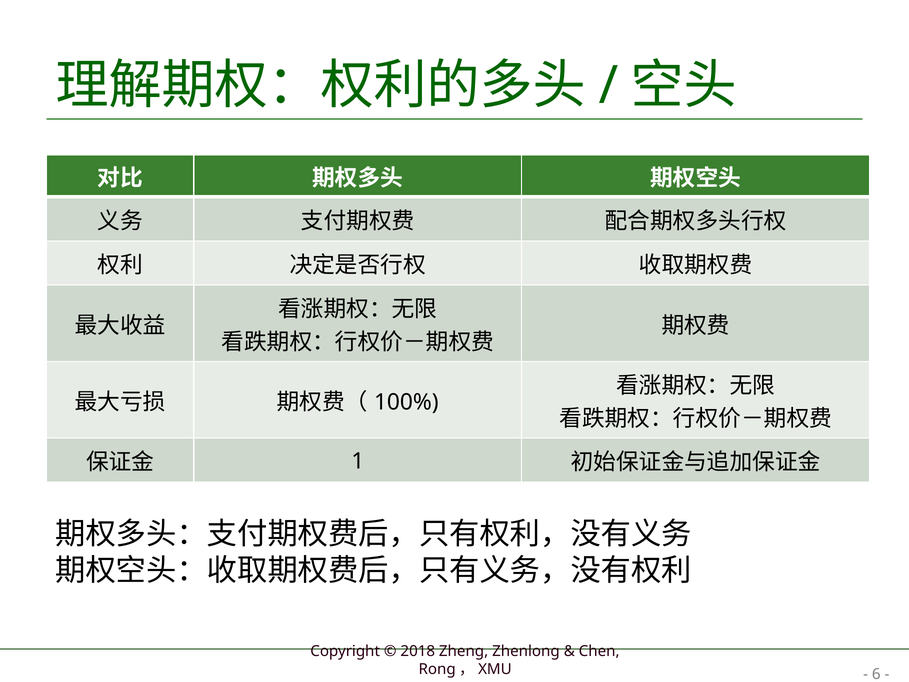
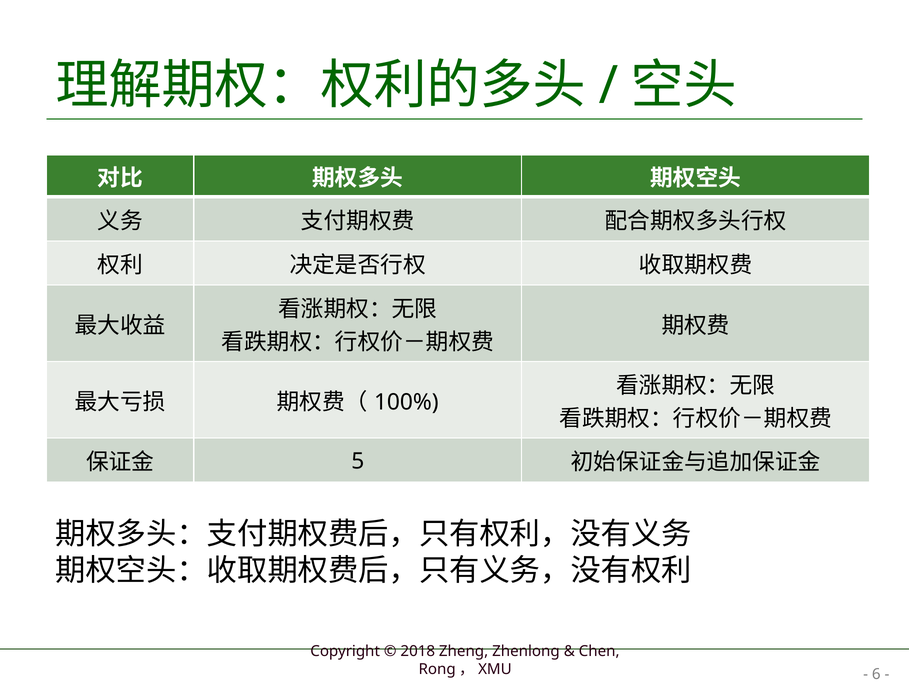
1: 1 -> 5 (358, 461)
